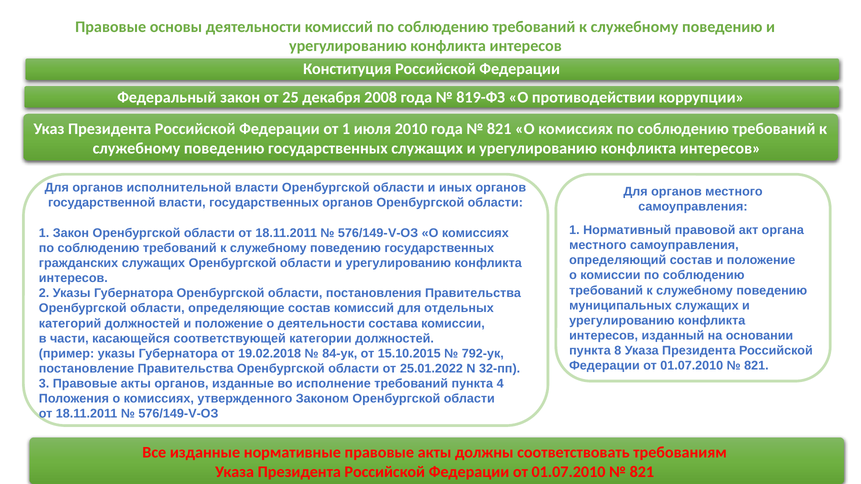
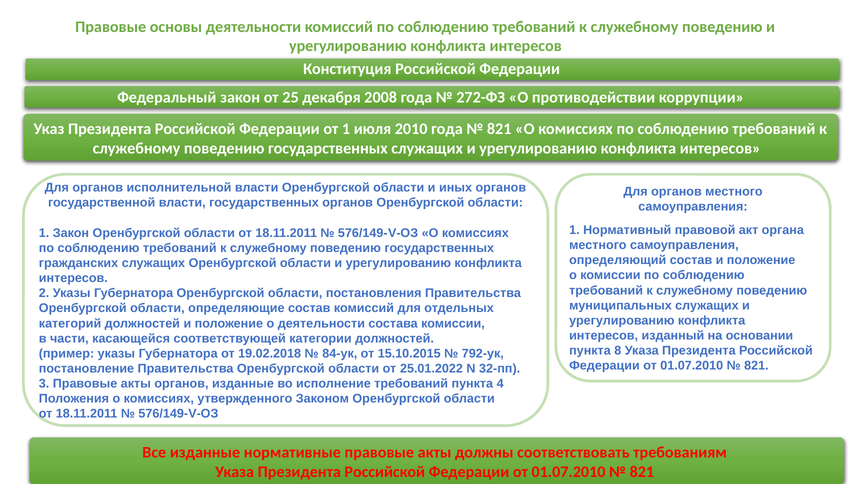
819-ФЗ: 819-ФЗ -> 272-ФЗ (481, 97)
